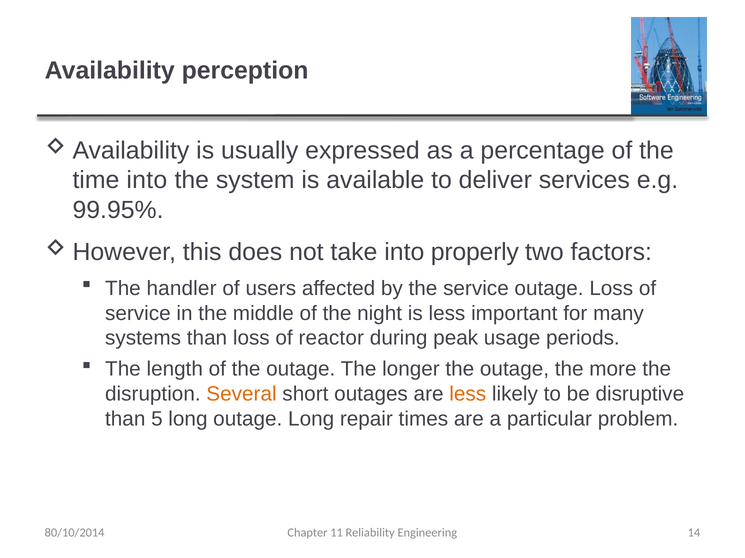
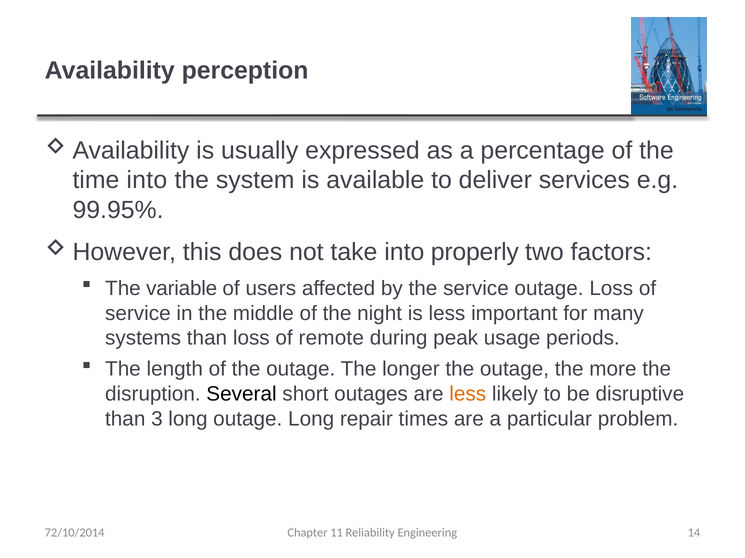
handler: handler -> variable (182, 289)
reactor: reactor -> remote (331, 339)
Several colour: orange -> black (241, 394)
5: 5 -> 3 (157, 419)
80/10/2014: 80/10/2014 -> 72/10/2014 (75, 534)
